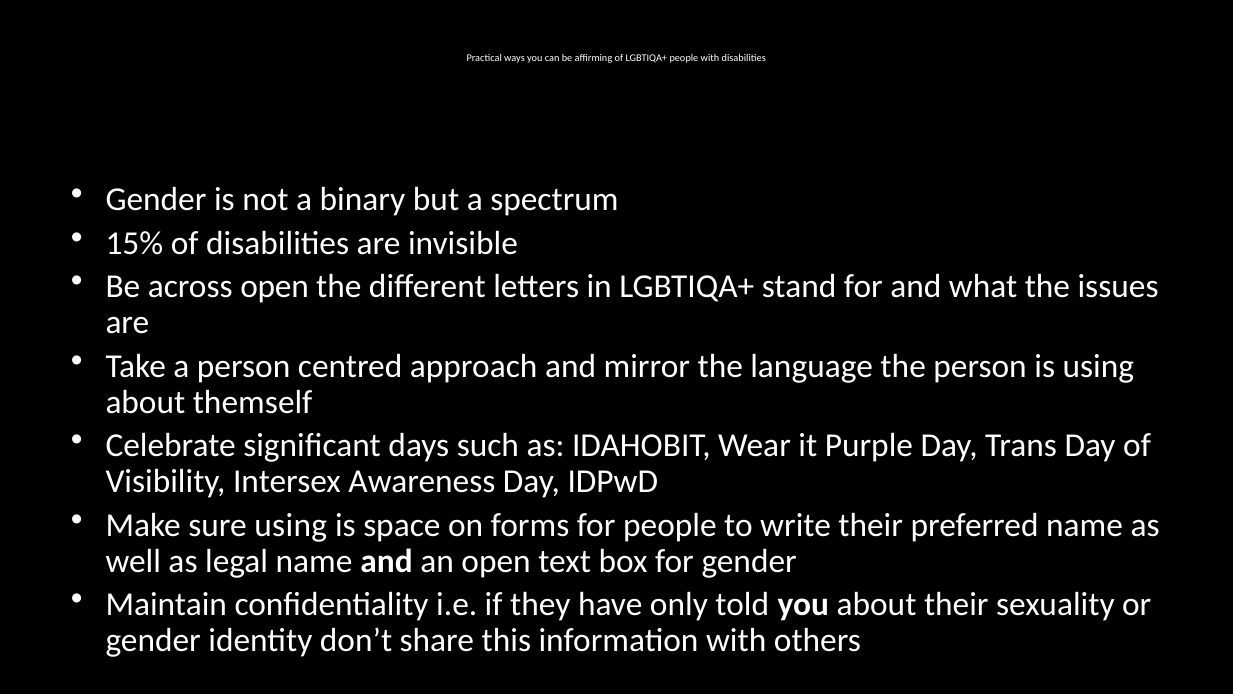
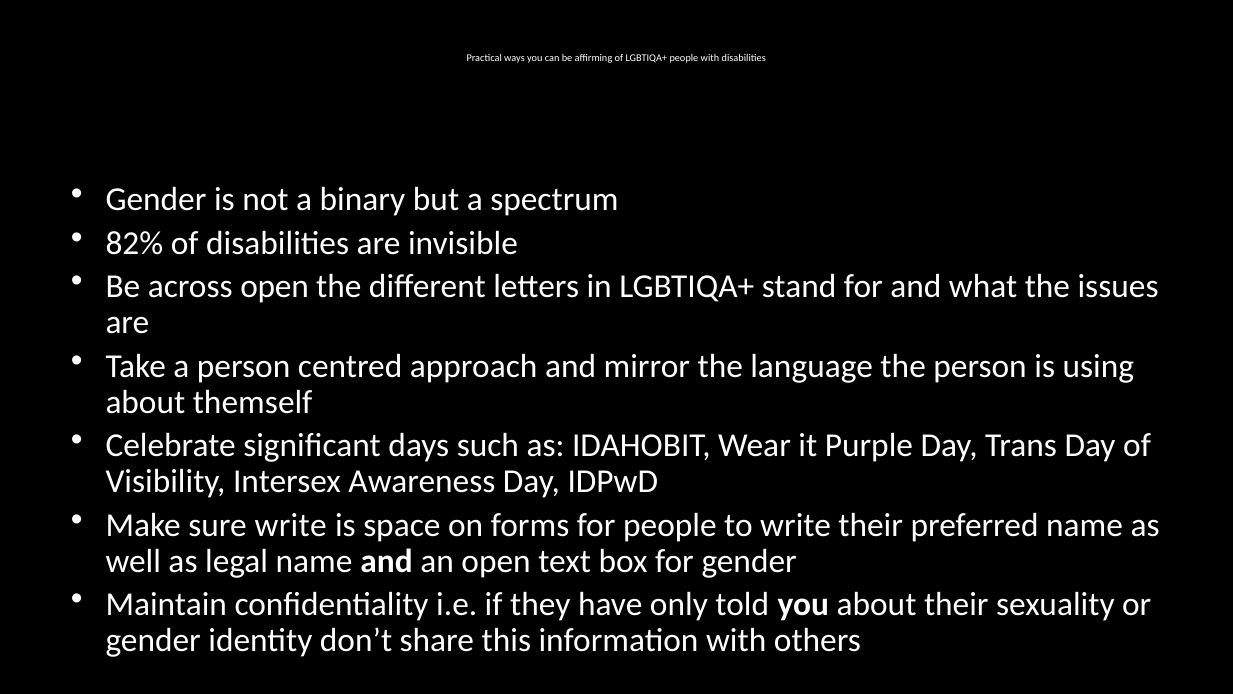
15%: 15% -> 82% (134, 243)
sure using: using -> write (291, 525)
